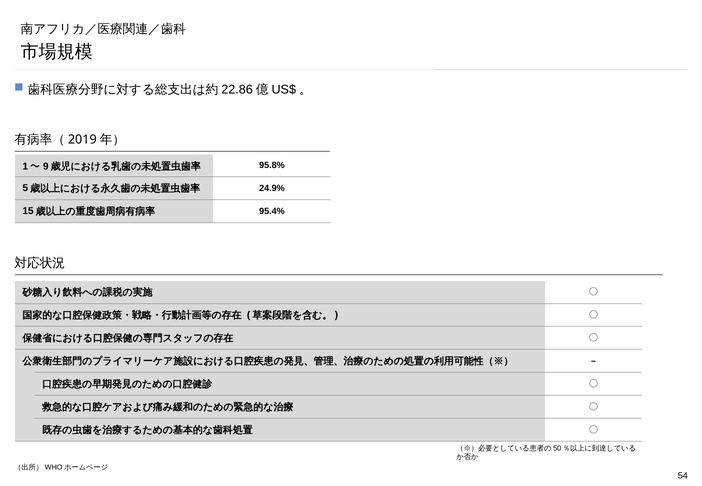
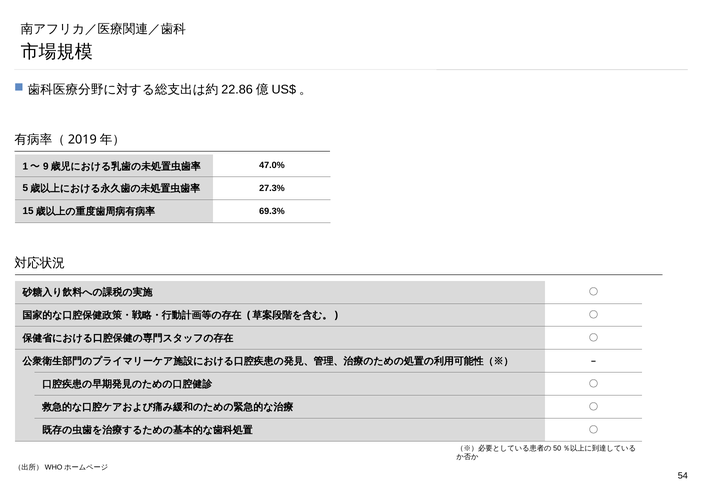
95.8%: 95.8% -> 47.0% (272, 165)
24.9%: 24.9% -> 27.3% (272, 188)
95.4%: 95.4% -> 69.3% (272, 211)
